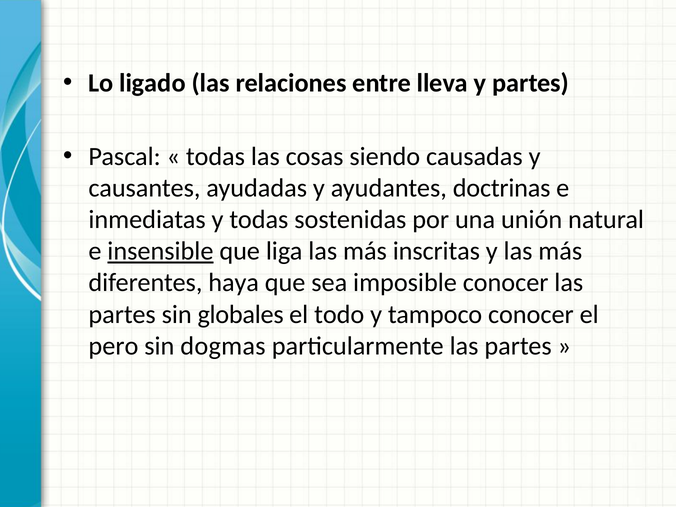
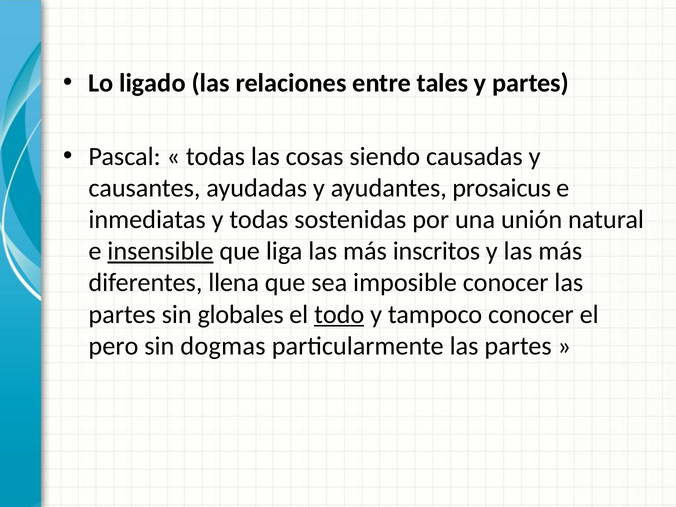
lleva: lleva -> tales (442, 83)
doctrinas: doctrinas -> prosaicus (502, 188)
inscritas: inscritas -> inscritos (436, 251)
haya: haya -> llena (234, 283)
todo underline: none -> present (339, 314)
